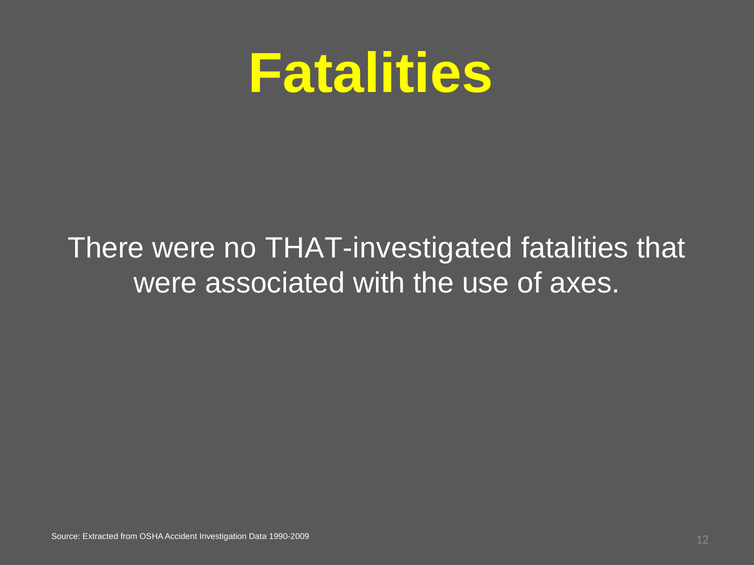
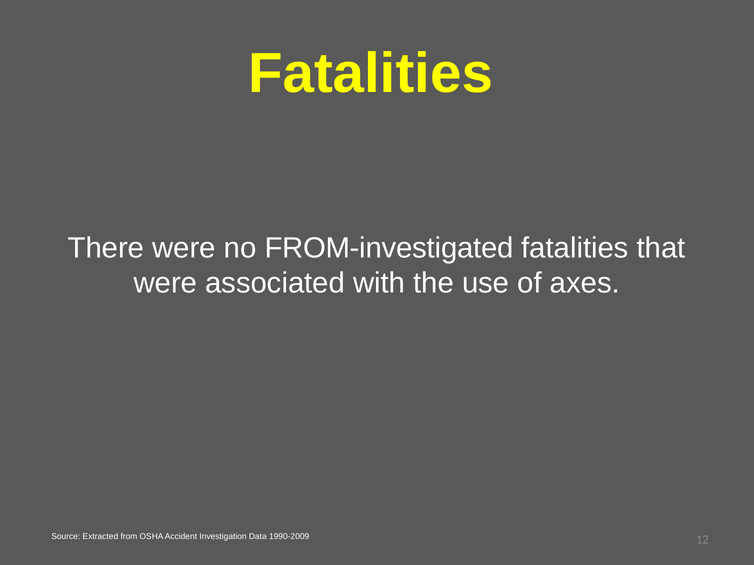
THAT-investigated: THAT-investigated -> FROM-investigated (389, 248)
